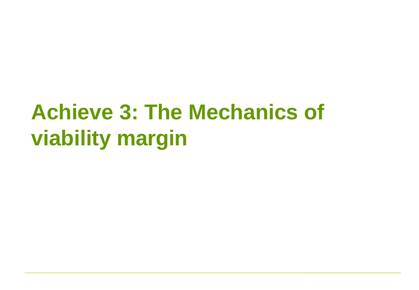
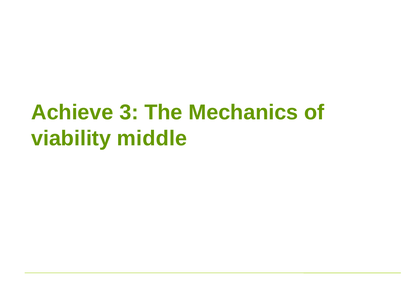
margin: margin -> middle (152, 138)
